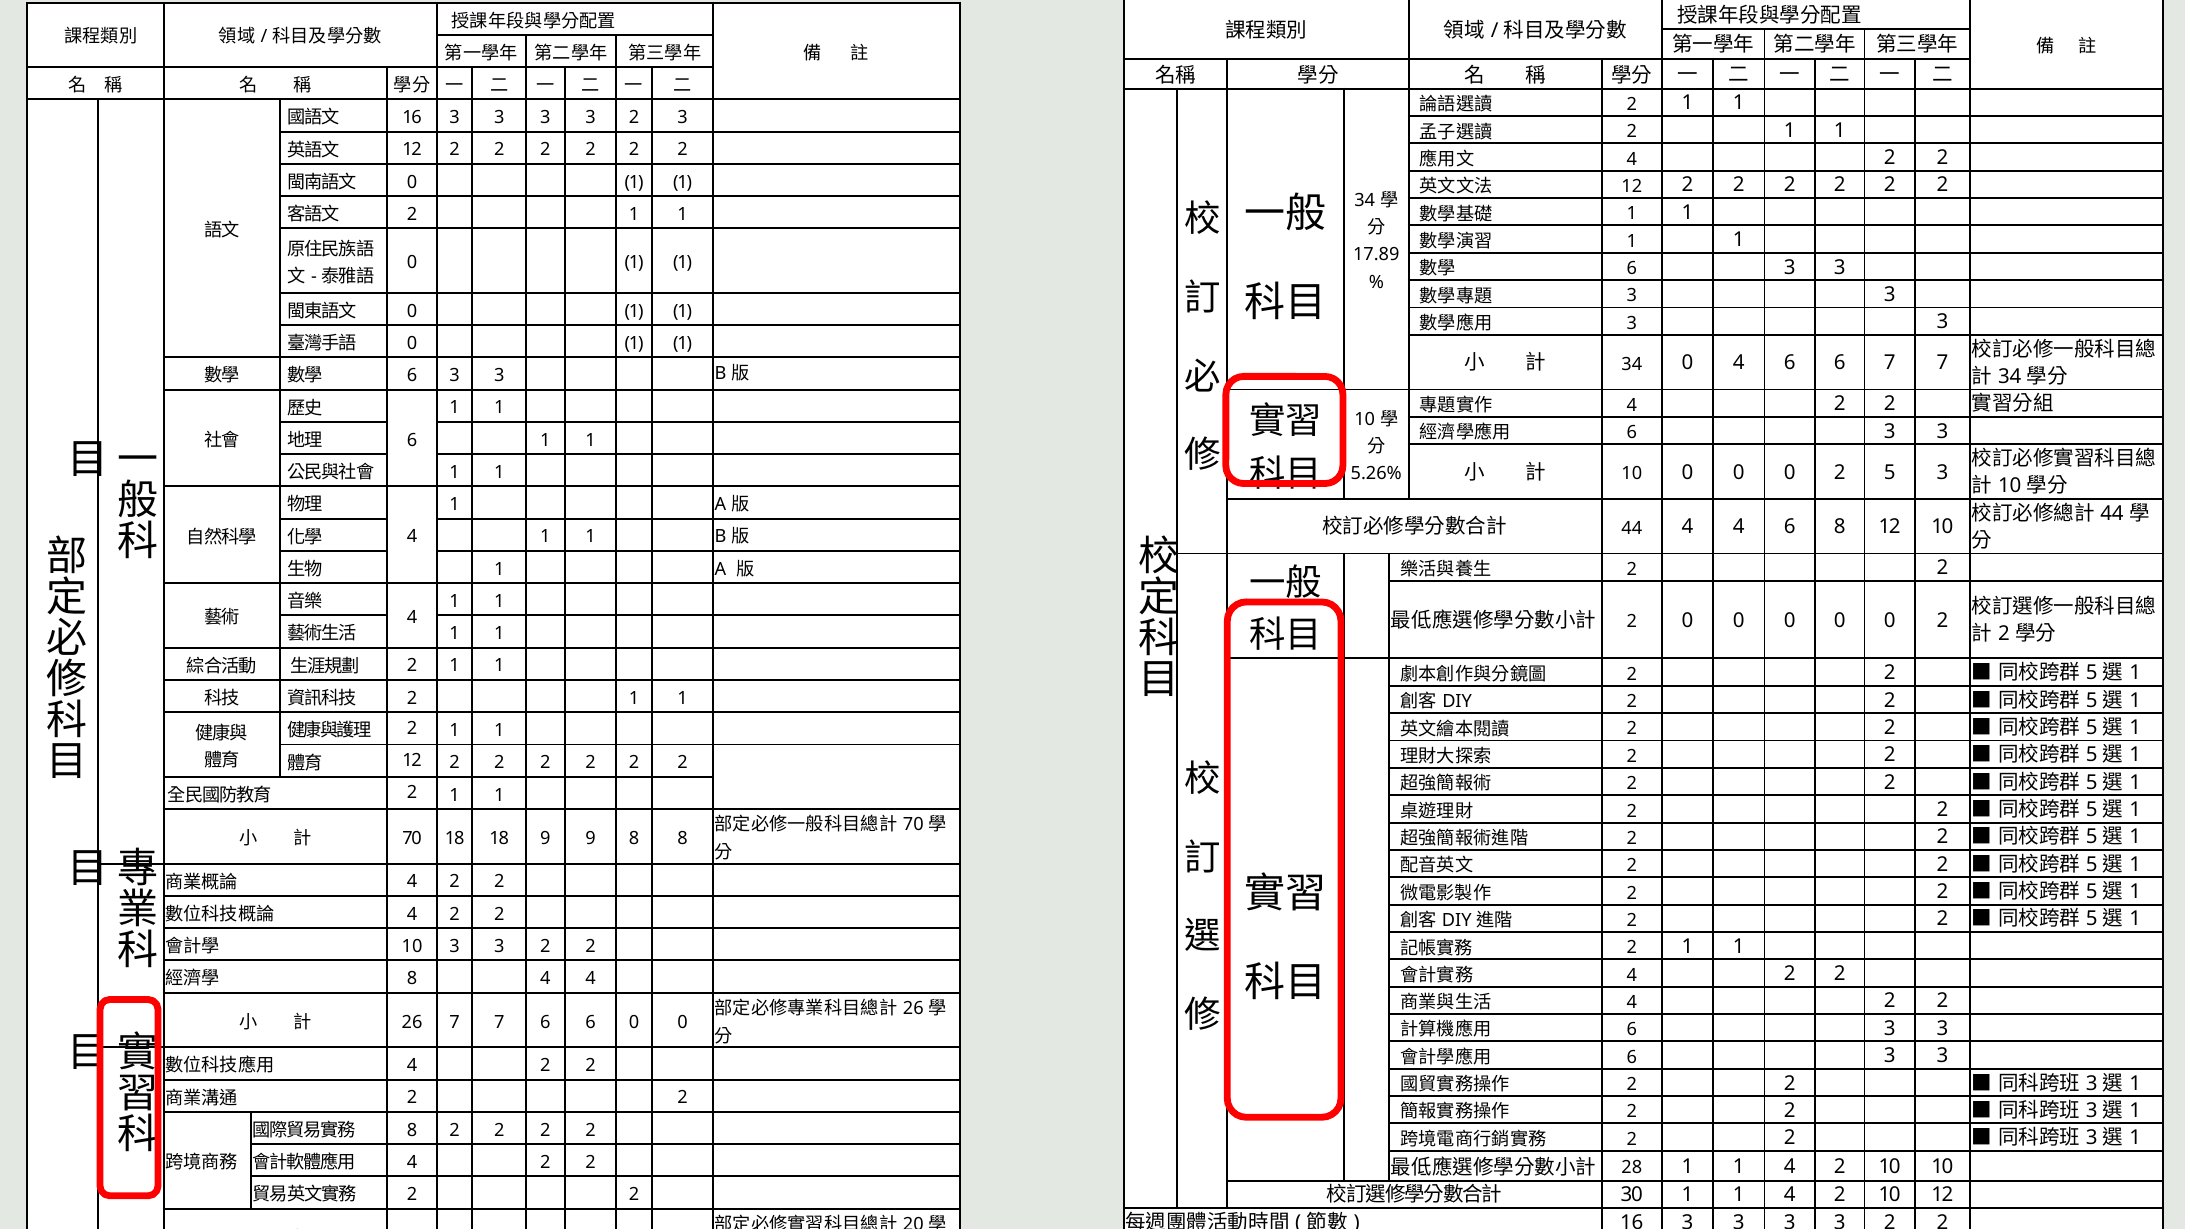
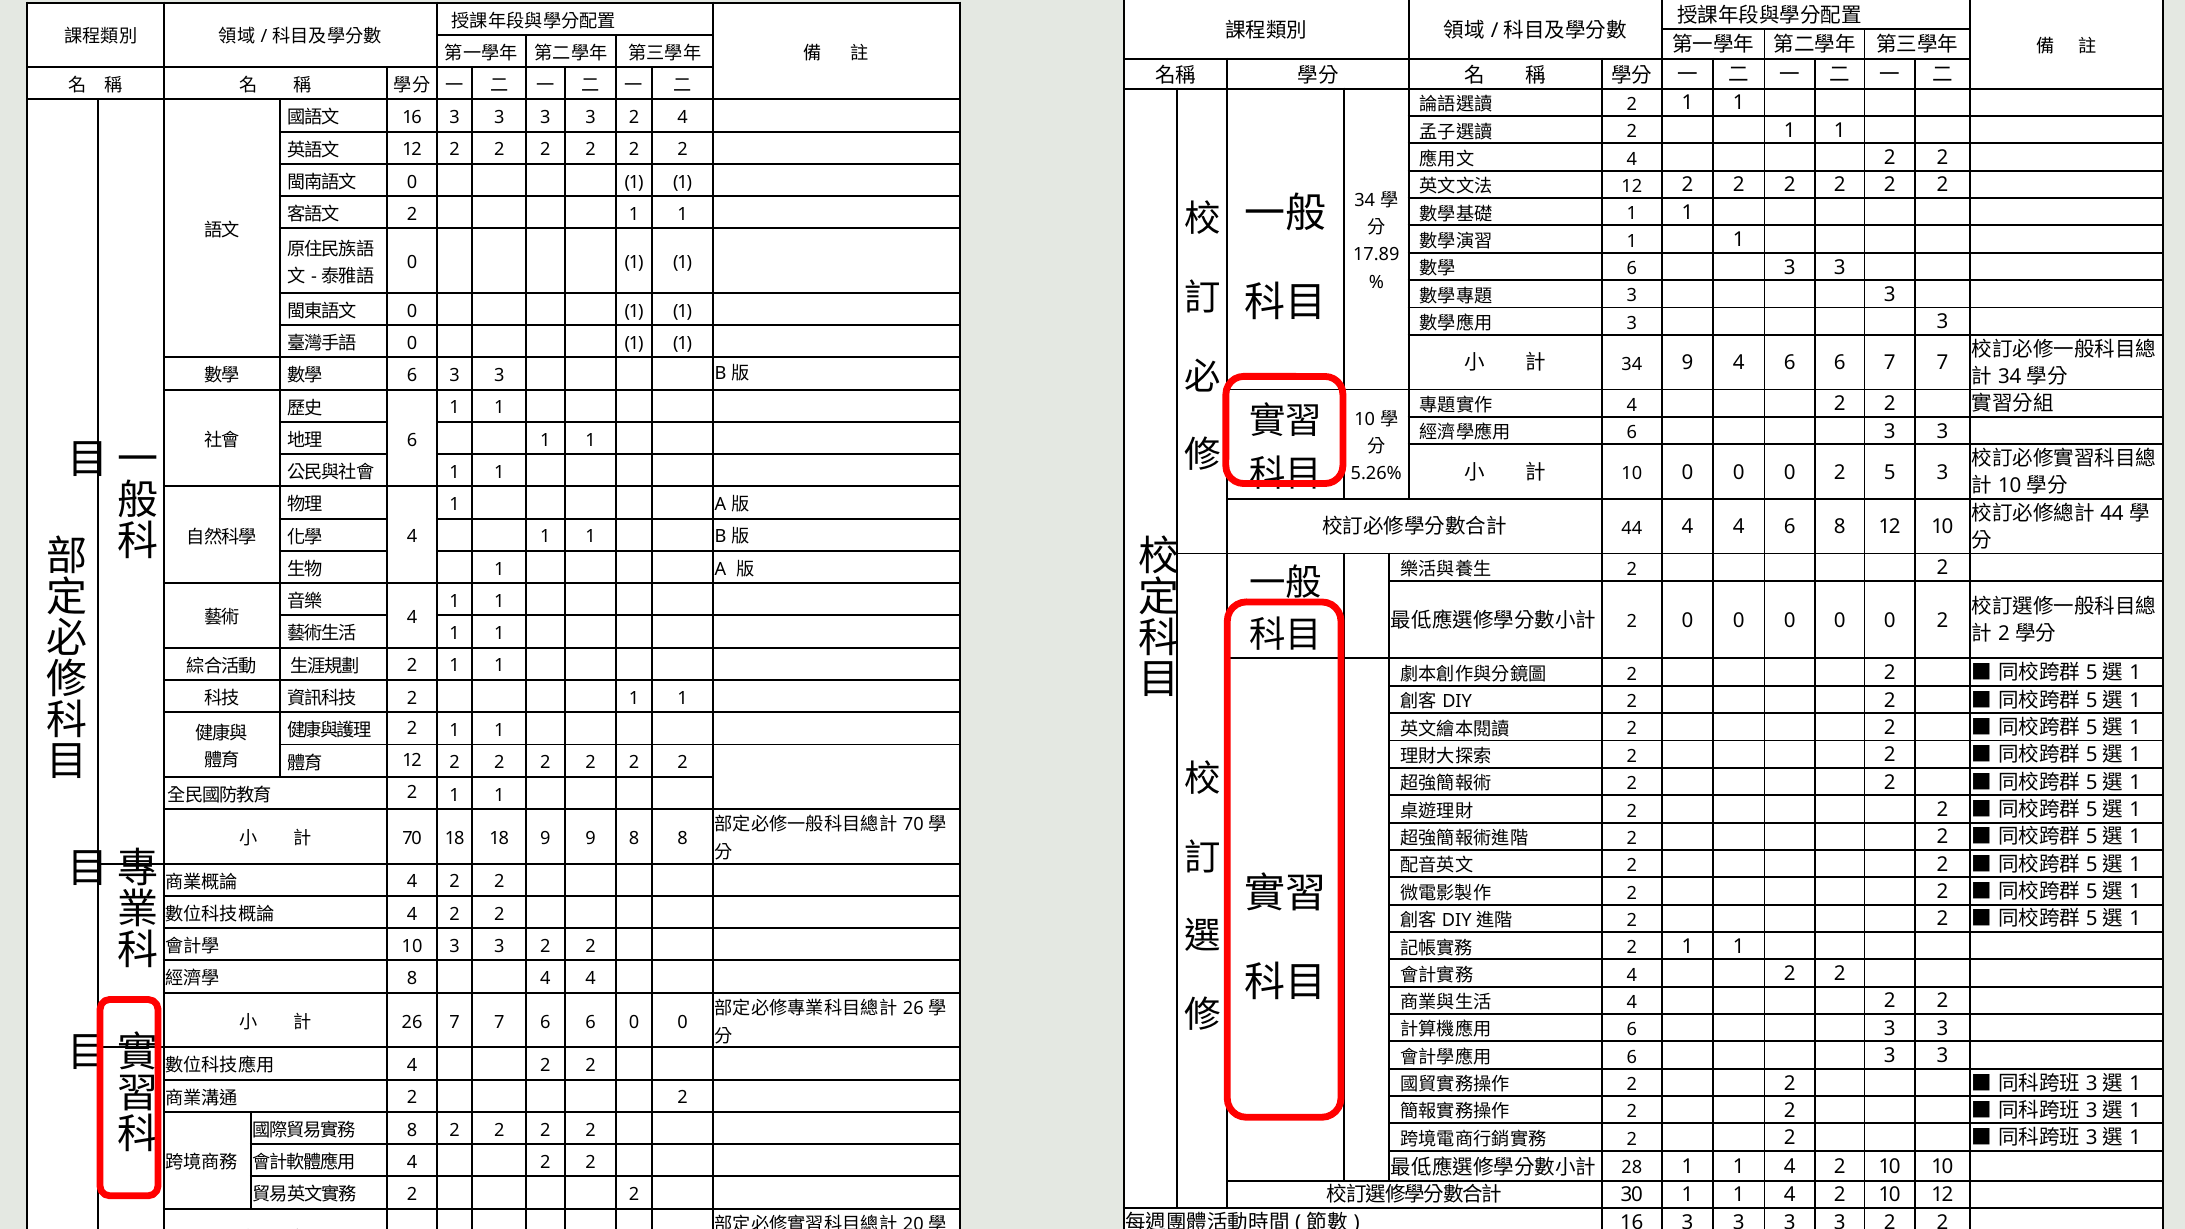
2 3: 3 -> 4 (683, 118)
34 0: 0 -> 9 (1687, 363)
